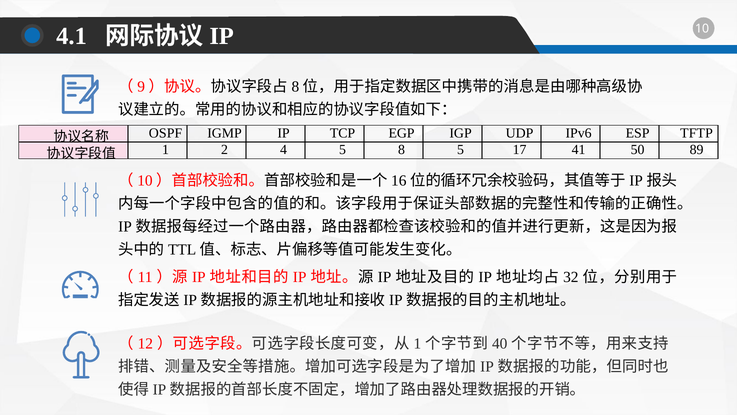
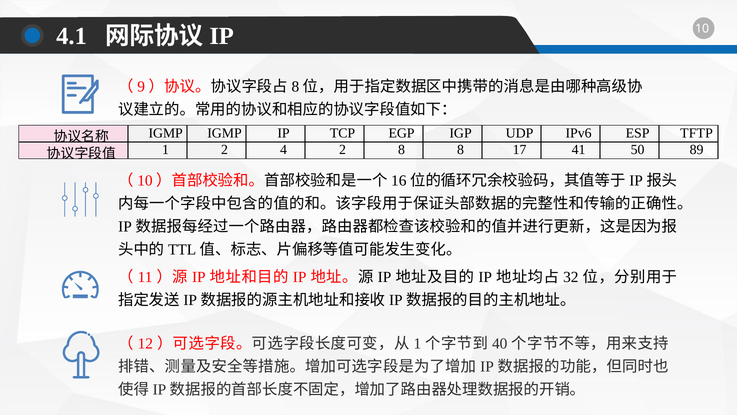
OSPF: OSPF -> IGMP (166, 133)
4 5: 5 -> 2 (343, 150)
8 5: 5 -> 8 (461, 150)
